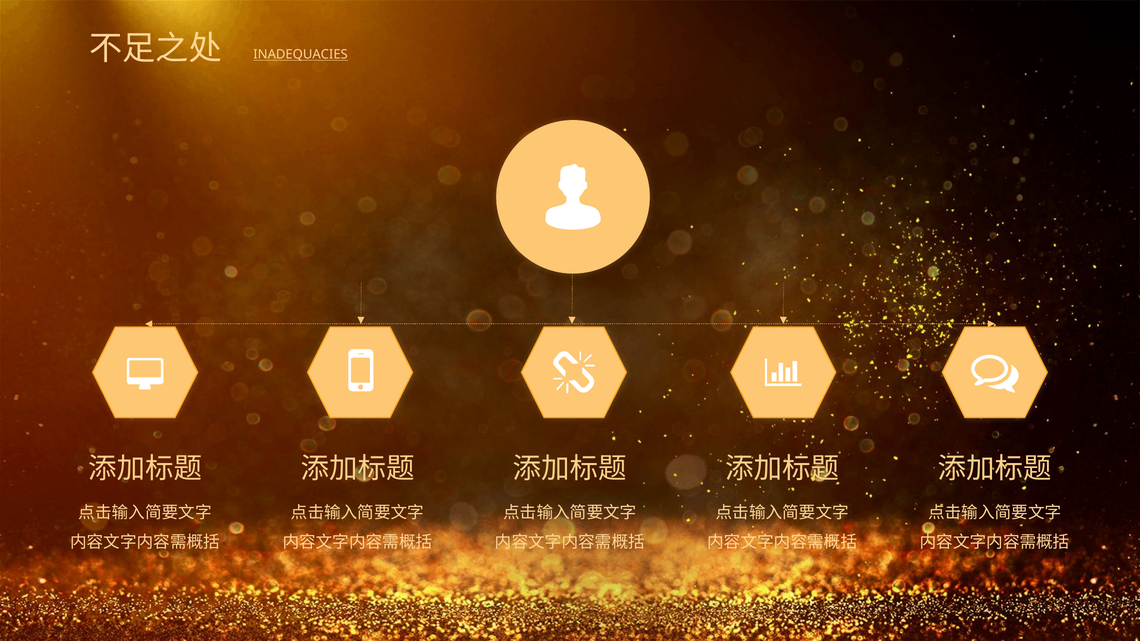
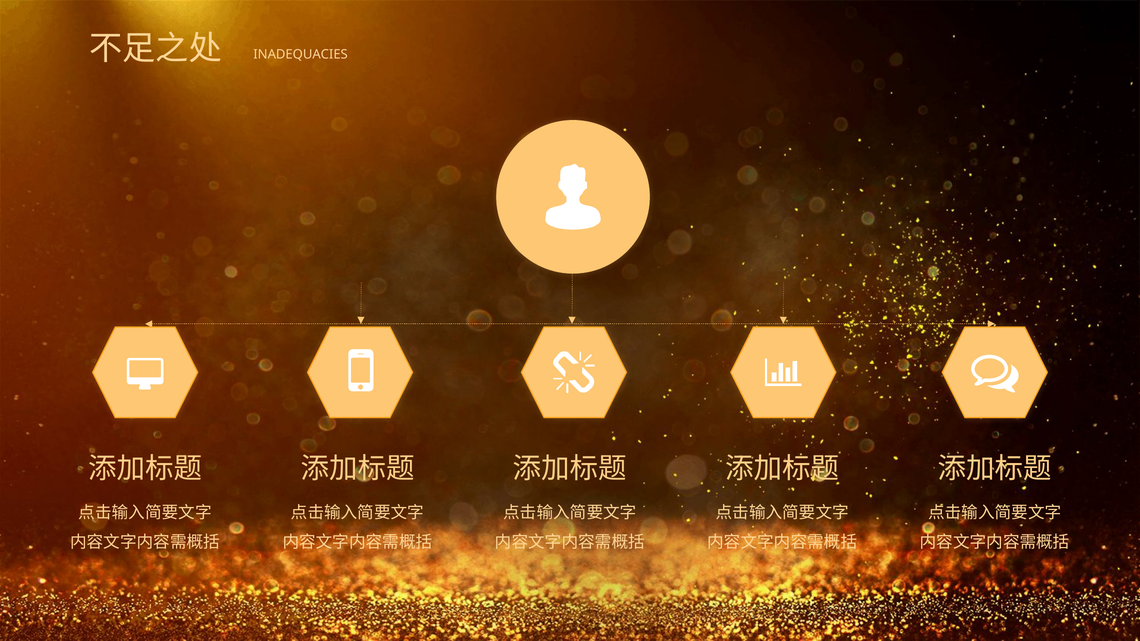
INADEQUACIES underline: present -> none (301, 55)
